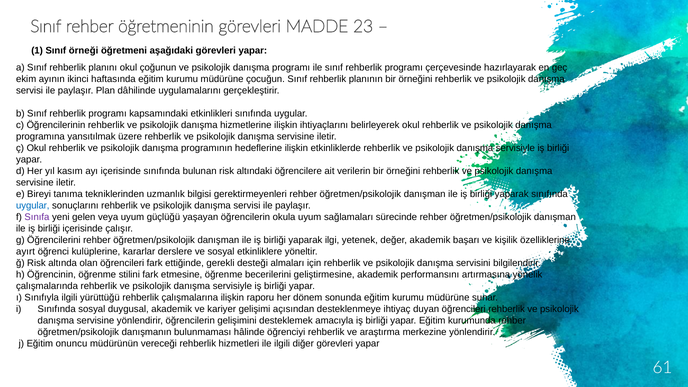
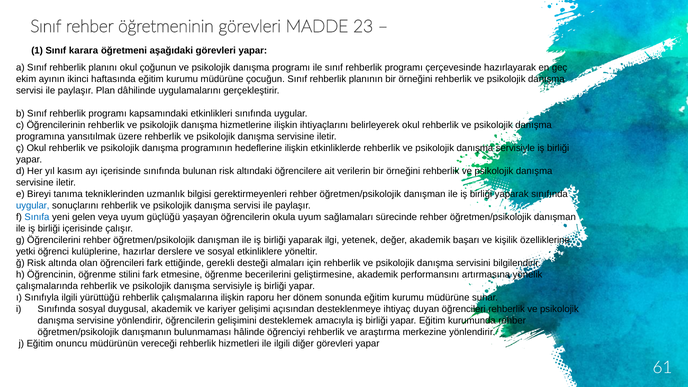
örneği: örneği -> karara (84, 50)
Sınıfa colour: purple -> blue (37, 217)
ayırt: ayırt -> yetki (26, 252)
kararlar: kararlar -> hazırlar (139, 252)
